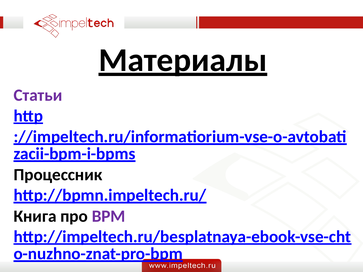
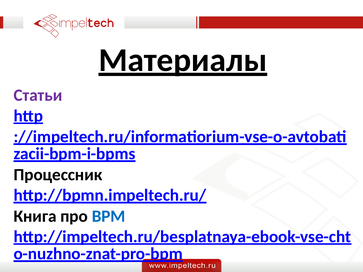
BPM colour: purple -> blue (109, 216)
